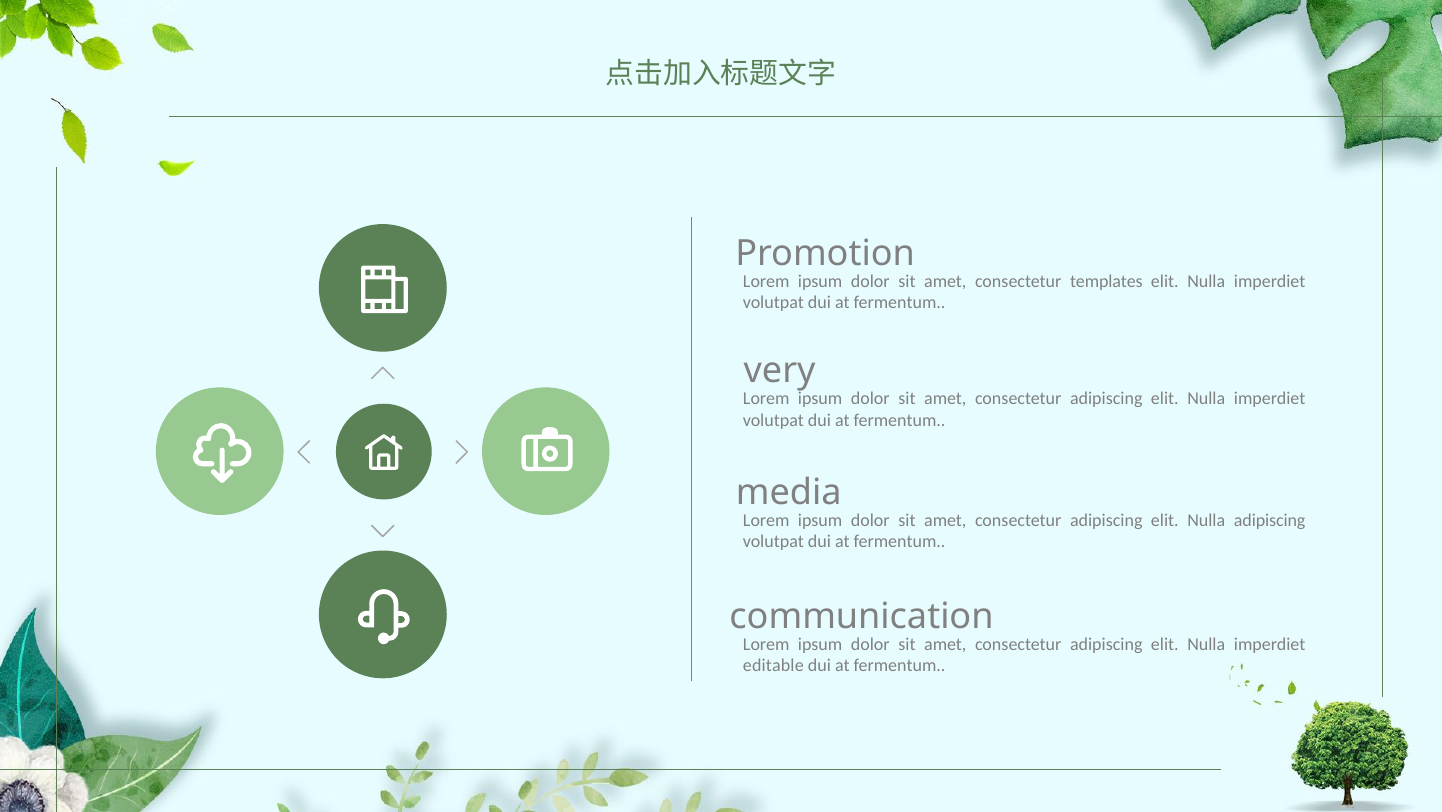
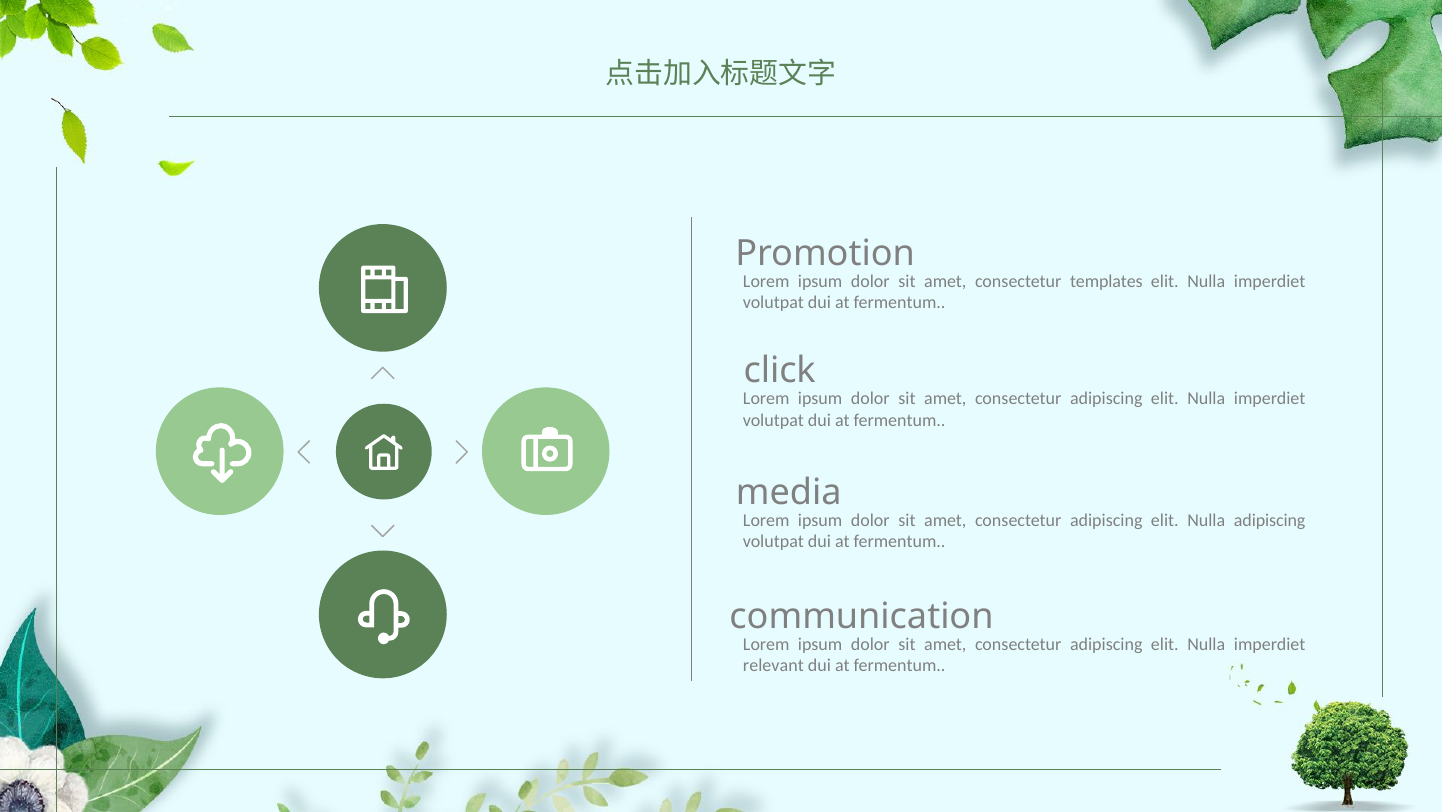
very: very -> click (780, 371)
editable: editable -> relevant (773, 666)
